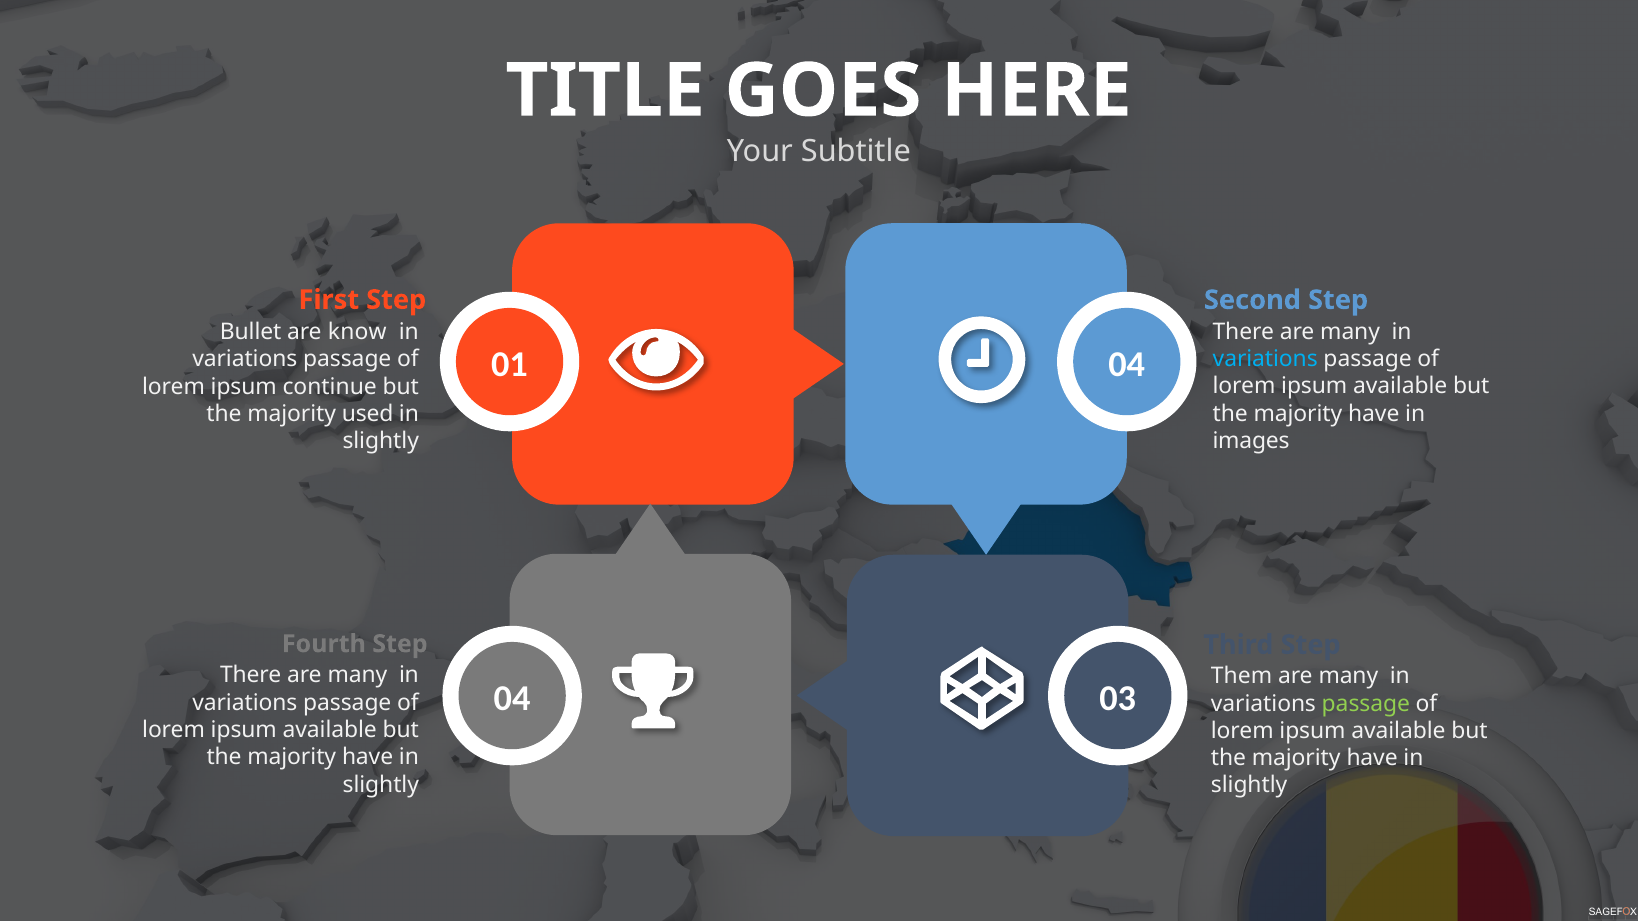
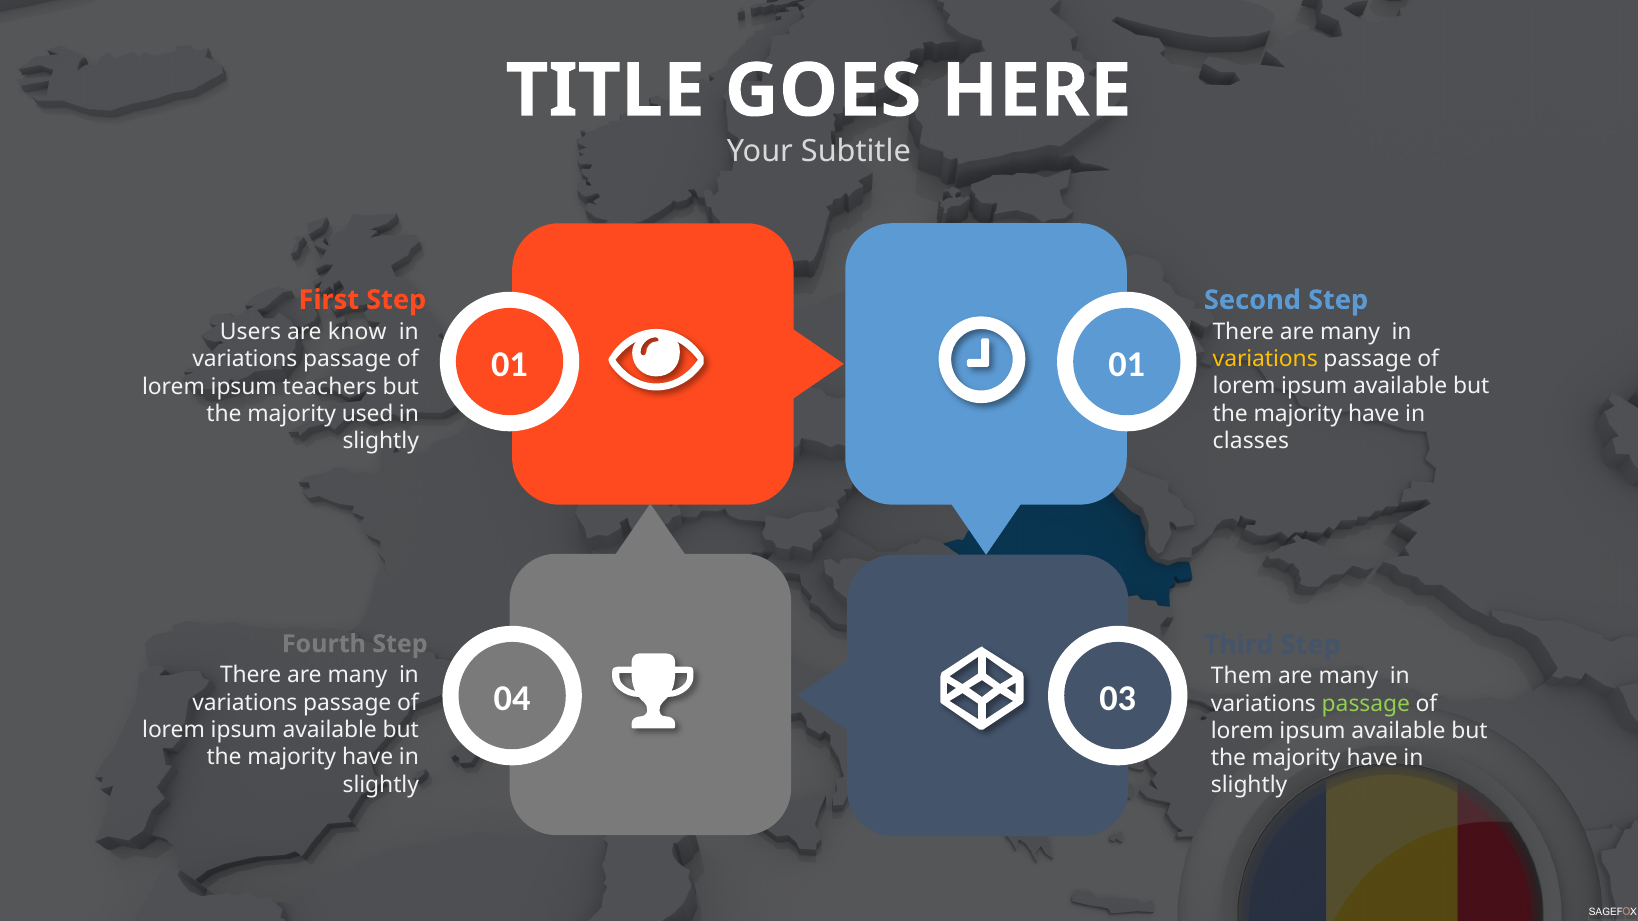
Bullet: Bullet -> Users (251, 332)
01 04: 04 -> 01 (1127, 364)
variations colour: light blue -> yellow (1265, 359)
continue: continue -> teachers (330, 387)
images: images -> classes (1251, 441)
